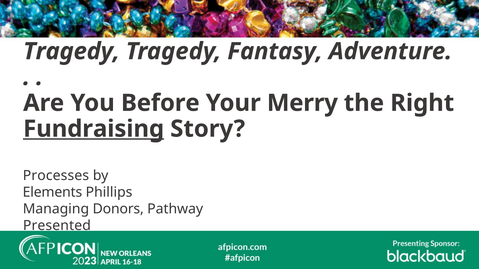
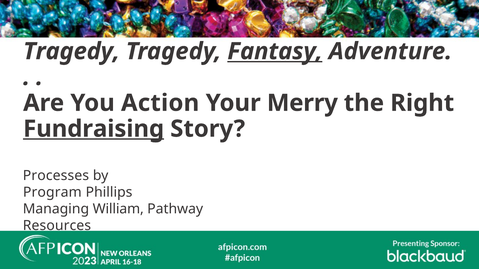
Fantasy underline: none -> present (275, 51)
Before: Before -> Action (160, 103)
Elements: Elements -> Program (52, 192)
Donors: Donors -> William (118, 209)
Presented: Presented -> Resources (57, 226)
